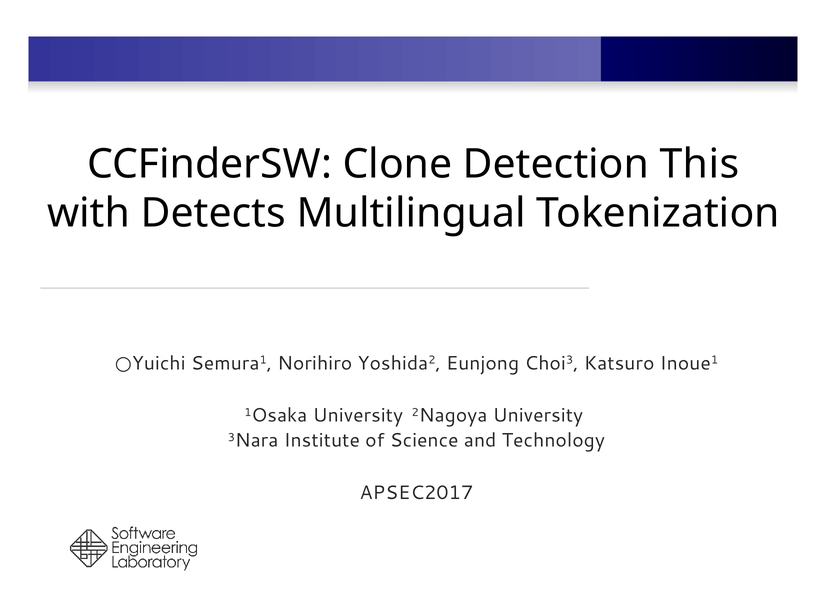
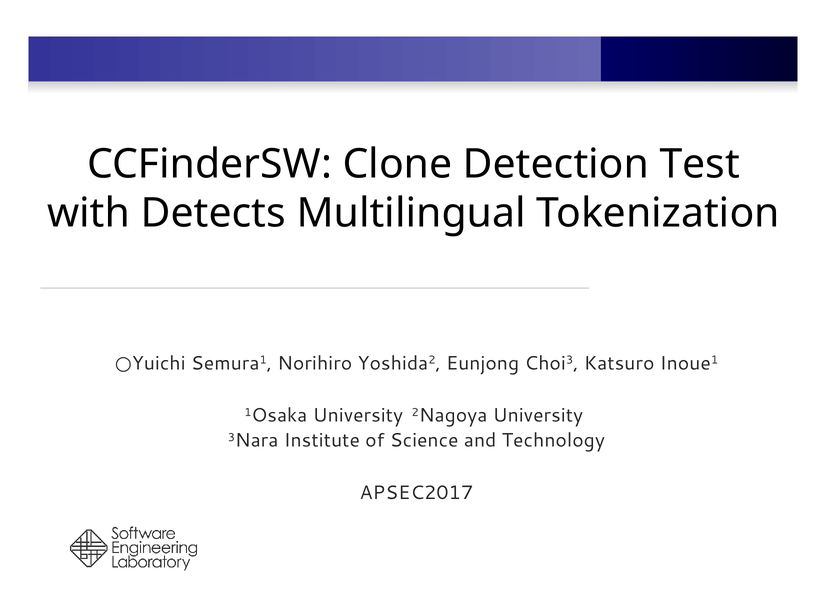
This: This -> Test (700, 164)
